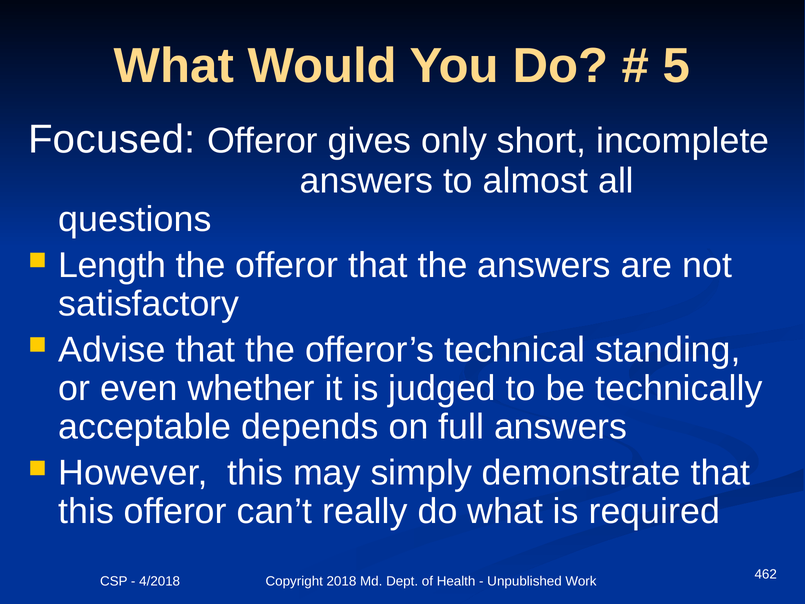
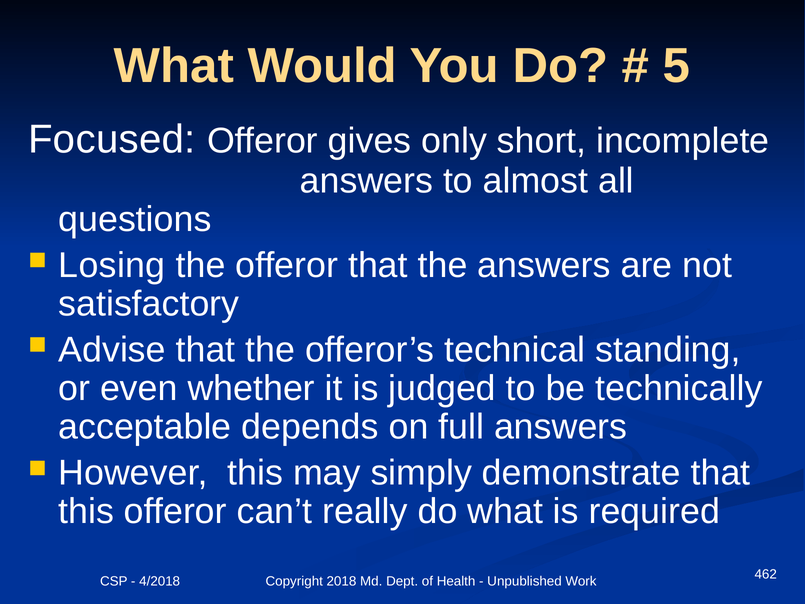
Length: Length -> Losing (112, 265)
